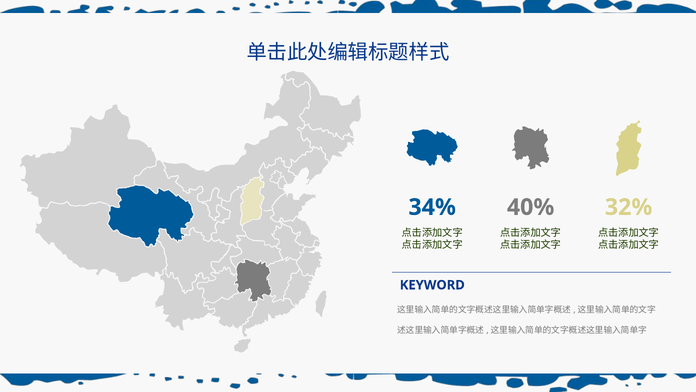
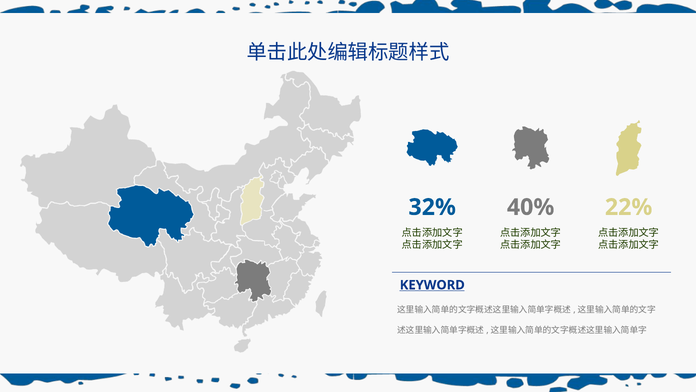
34%: 34% -> 32% (432, 207)
32%: 32% -> 22% (629, 207)
KEYWORD underline: none -> present (432, 285)
